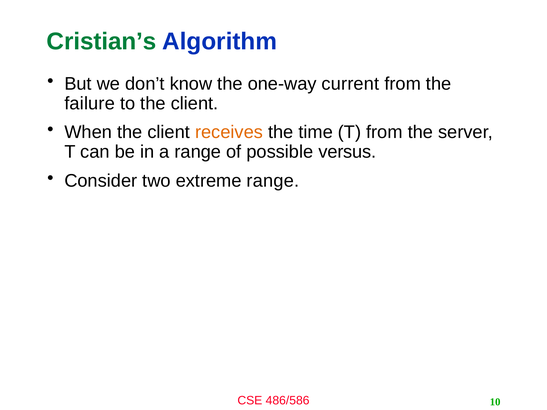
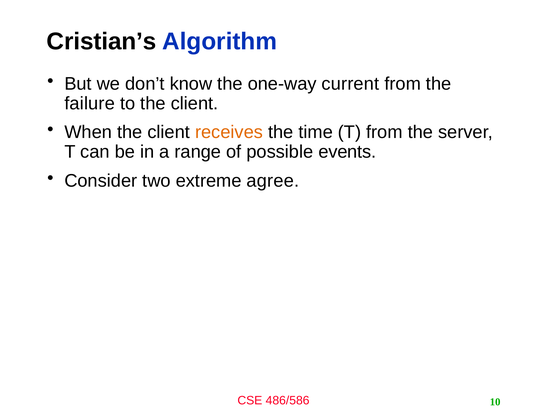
Cristian’s colour: green -> black (102, 42)
versus: versus -> events (347, 152)
extreme range: range -> agree (273, 181)
